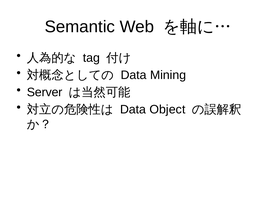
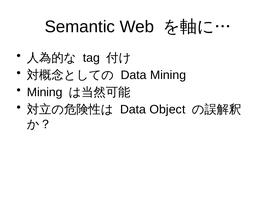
Server: Server -> Mining (45, 92)
